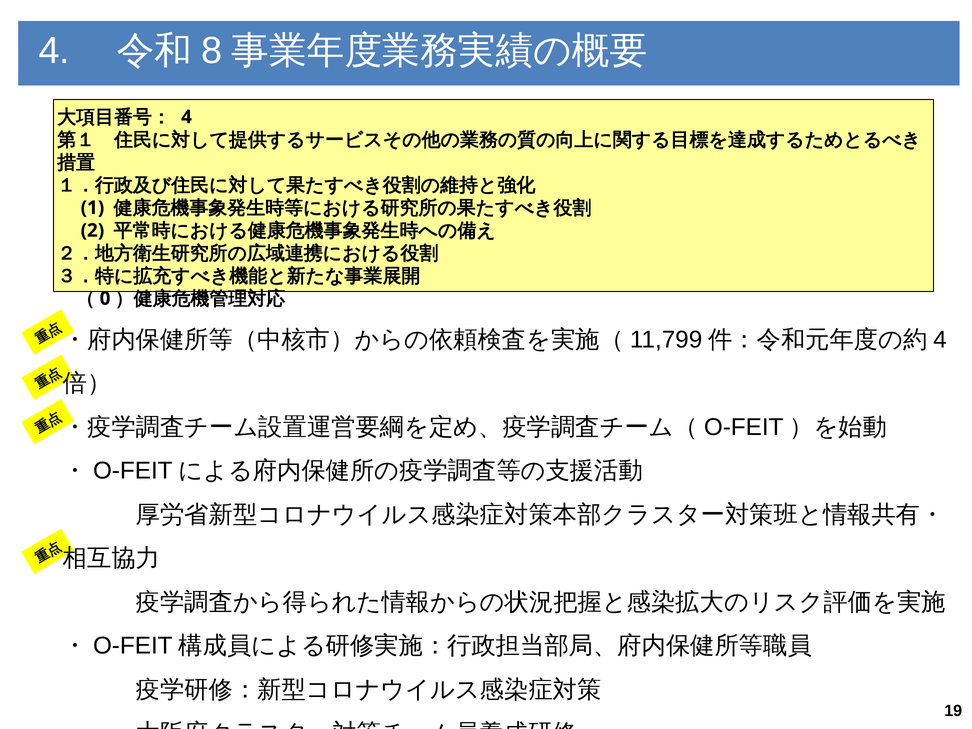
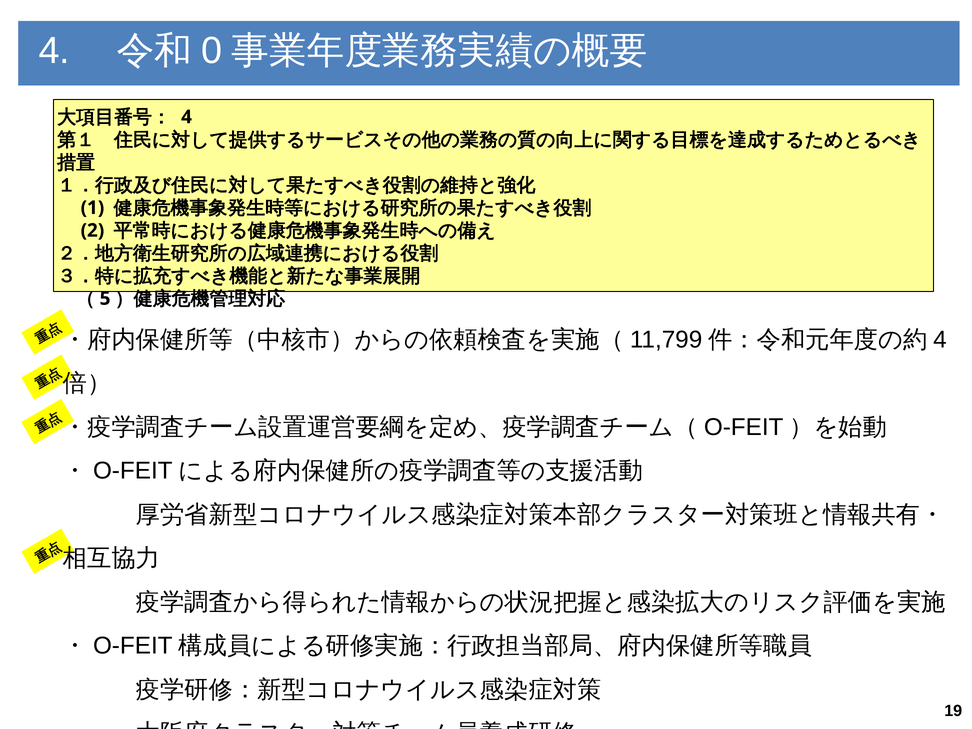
8: 8 -> 0 (212, 51)
0: 0 -> 5 (105, 299)
